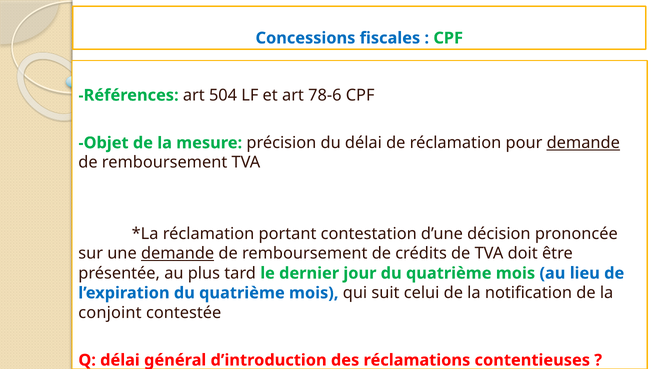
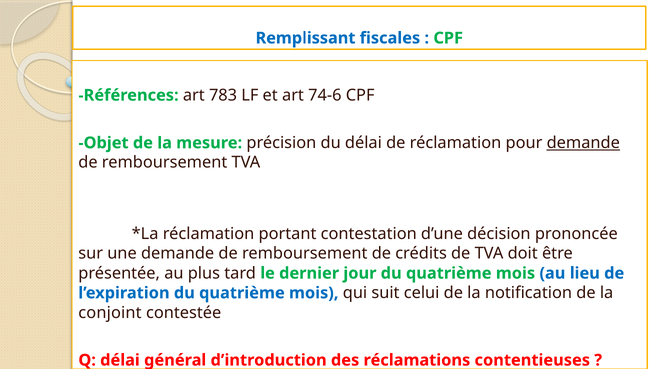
Concessions: Concessions -> Remplissant (305, 38)
504: 504 -> 783 (223, 95)
78-6: 78-6 -> 74-6 (325, 95)
demande underline: present -> none (178, 253)
